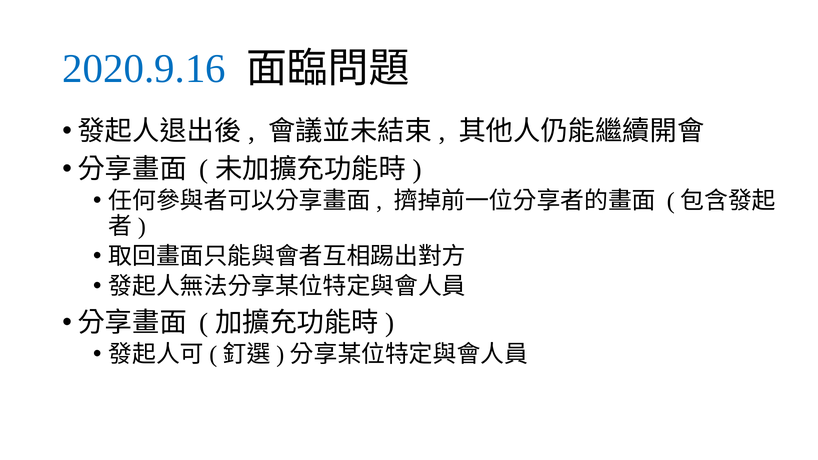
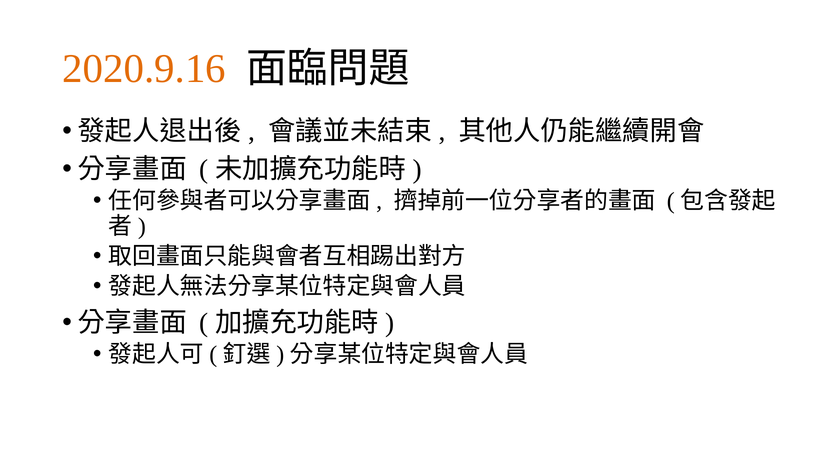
2020.9.16 colour: blue -> orange (144, 69)
